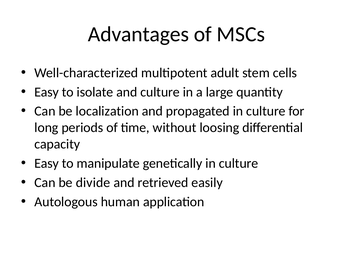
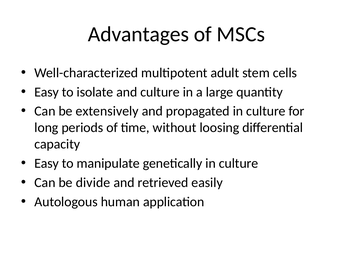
localization: localization -> extensively (107, 111)
